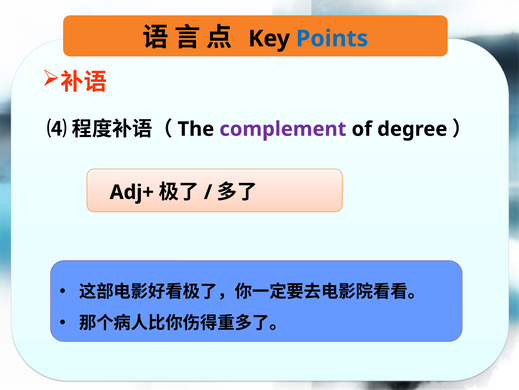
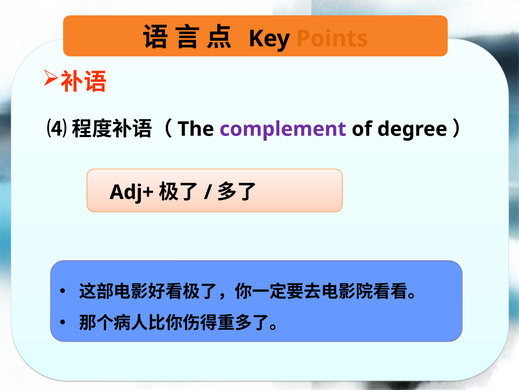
Points colour: blue -> orange (332, 39)
